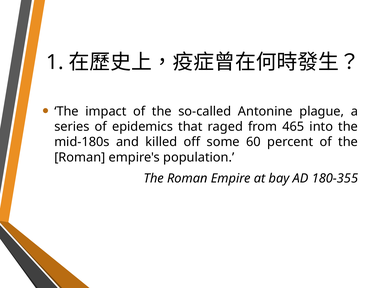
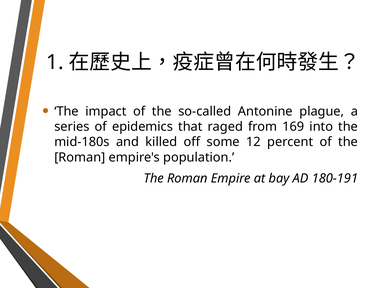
465: 465 -> 169 (293, 127)
60: 60 -> 12 (253, 142)
180-355: 180-355 -> 180-191 (335, 178)
